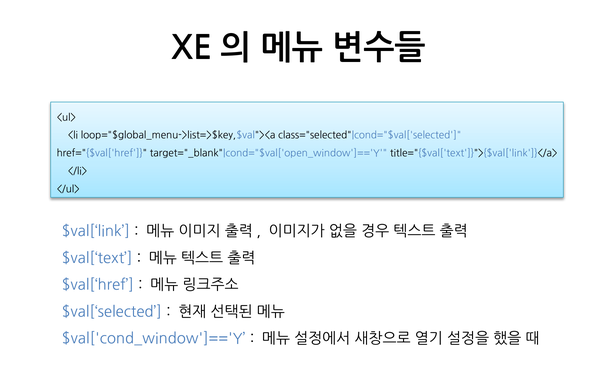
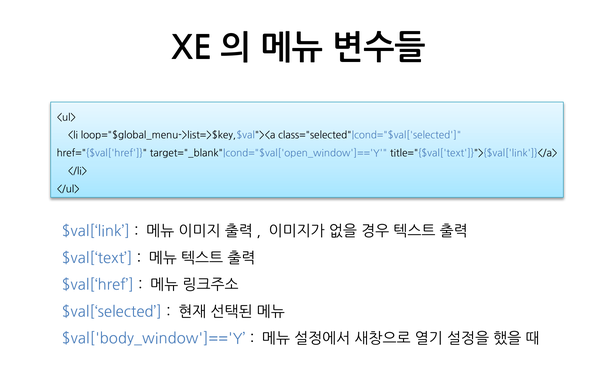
$val['cond_window']=='Y: $val['cond_window']=='Y -> $val['body_window']=='Y (153, 339)
